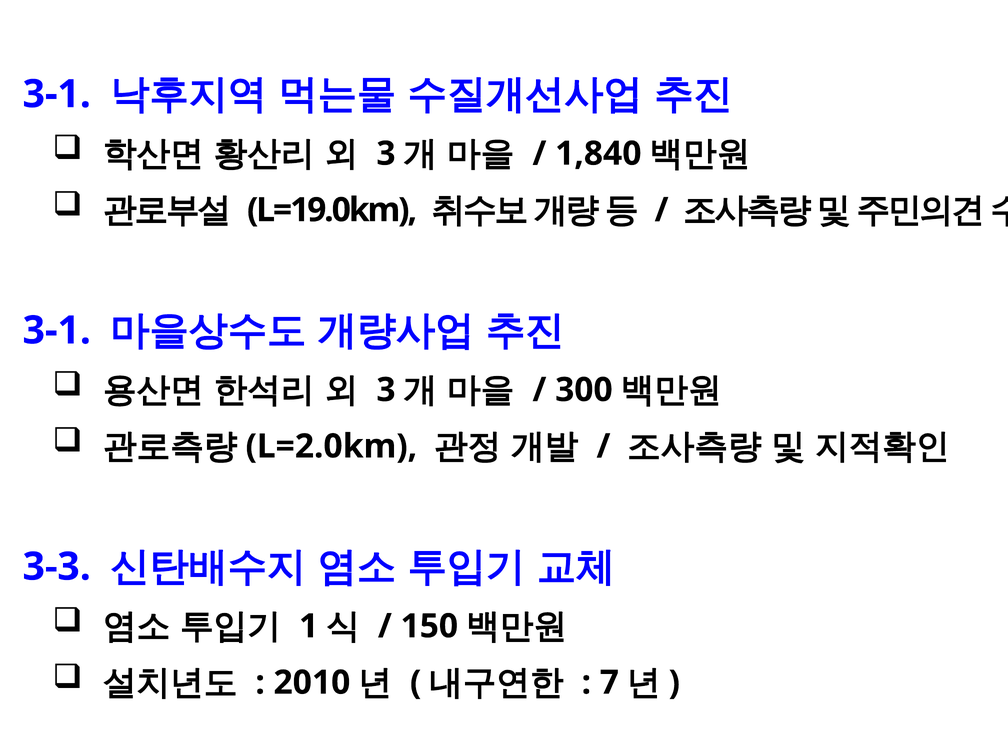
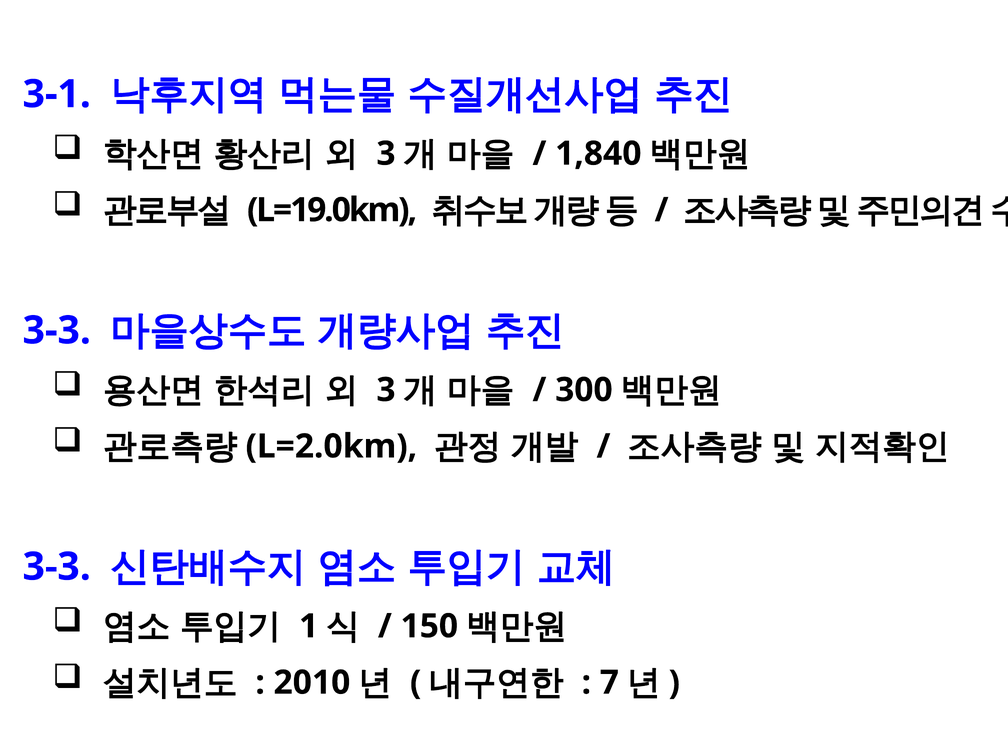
3-1: 3-1 -> 3-3 (57, 330)
